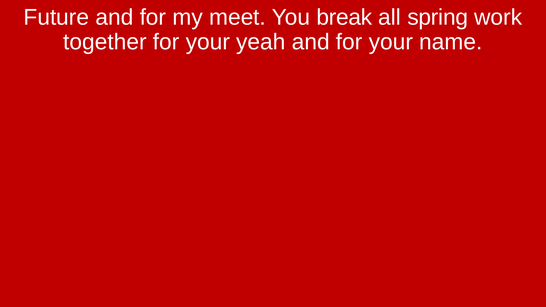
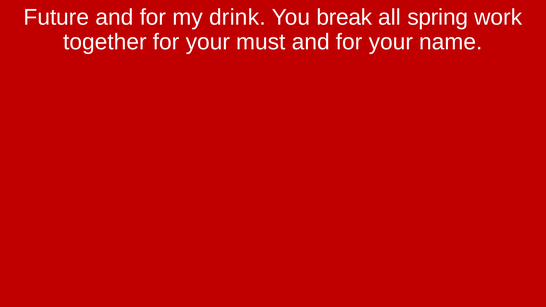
meet: meet -> drink (237, 17)
yeah: yeah -> must (261, 42)
